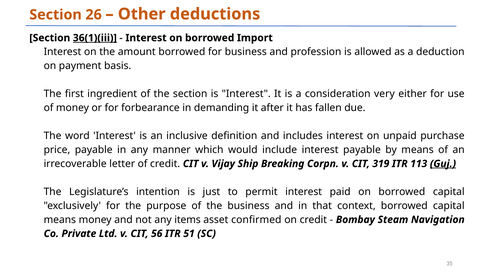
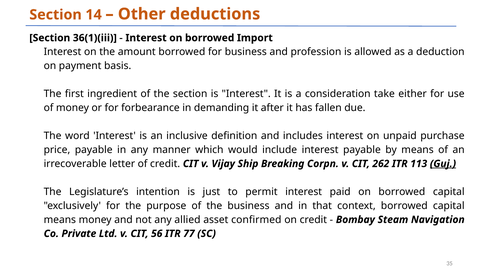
26: 26 -> 14 (94, 15)
36(1)(iii underline: present -> none (95, 38)
very: very -> take (384, 94)
319: 319 -> 262 (381, 163)
items: items -> allied (187, 219)
51: 51 -> 77 (189, 233)
